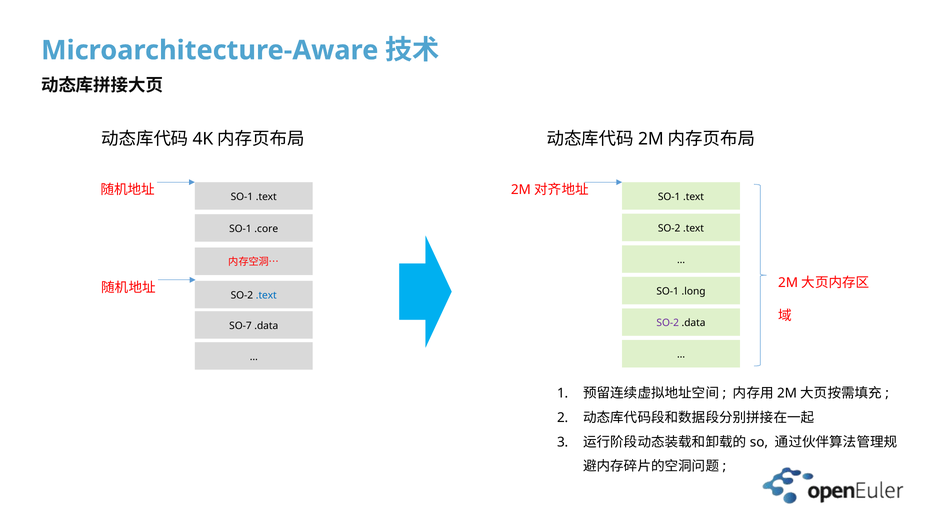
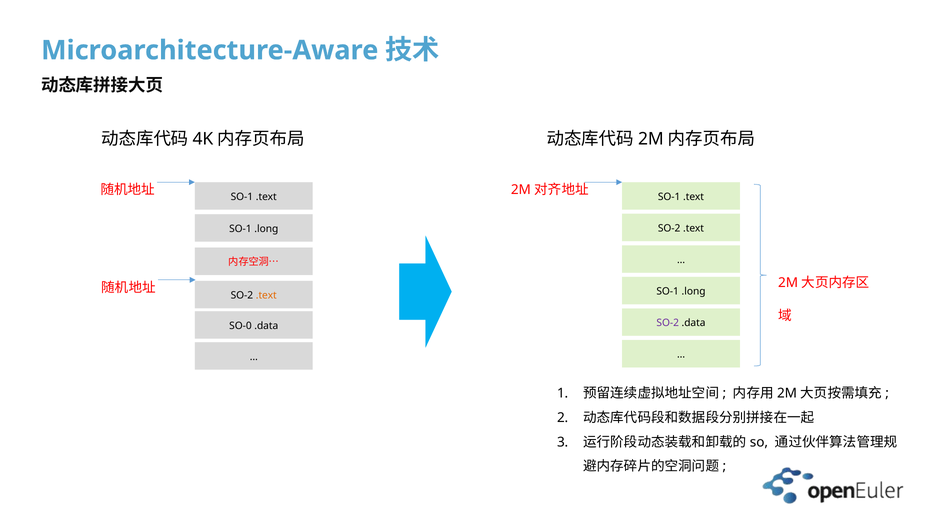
.core: .core -> .long (266, 229)
.text colour: blue -> orange (266, 295)
SO-7: SO-7 -> SO-0 (240, 325)
